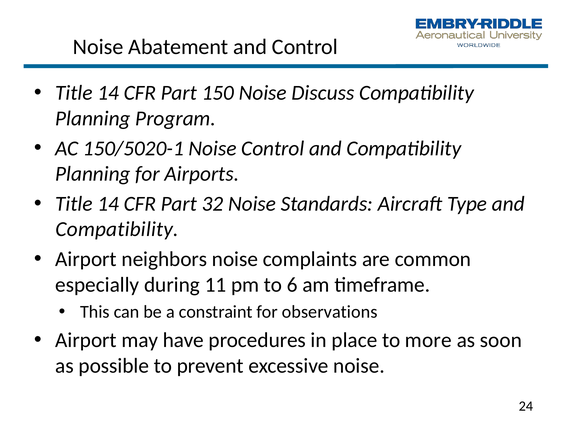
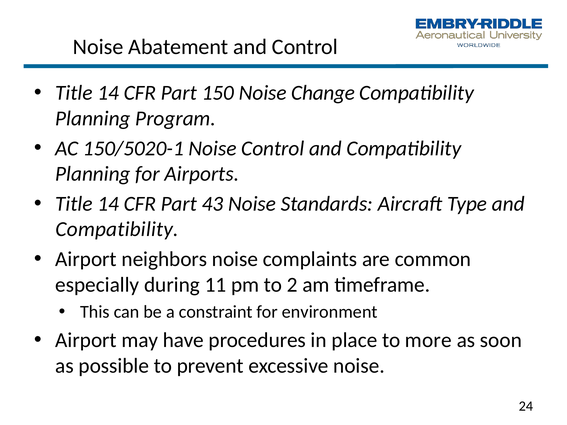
Discuss: Discuss -> Change (323, 93)
32: 32 -> 43 (212, 204)
6: 6 -> 2 (292, 285)
observations: observations -> environment (330, 312)
